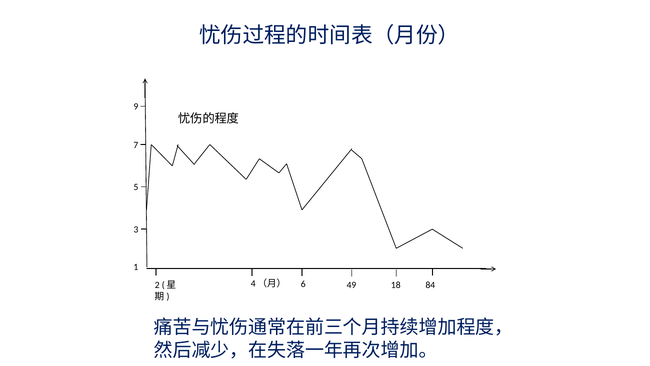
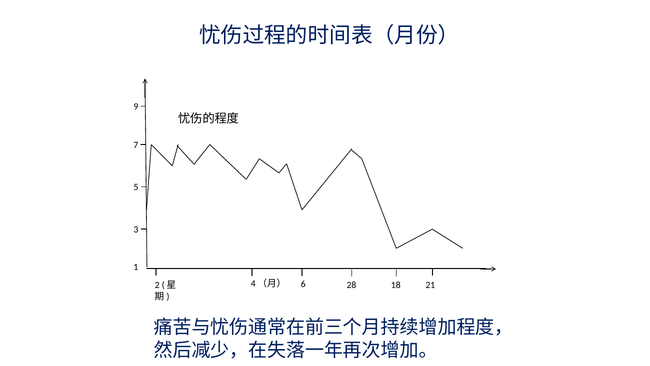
49: 49 -> 28 (351, 285)
84: 84 -> 21 (430, 285)
